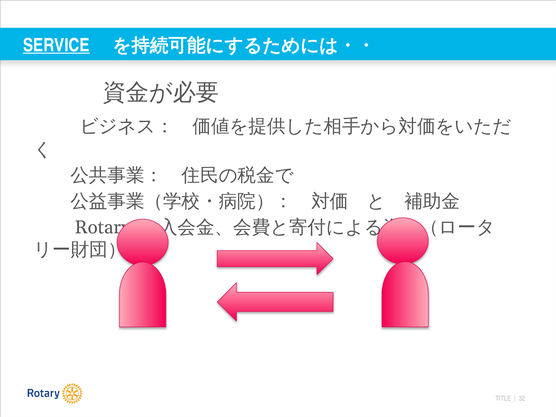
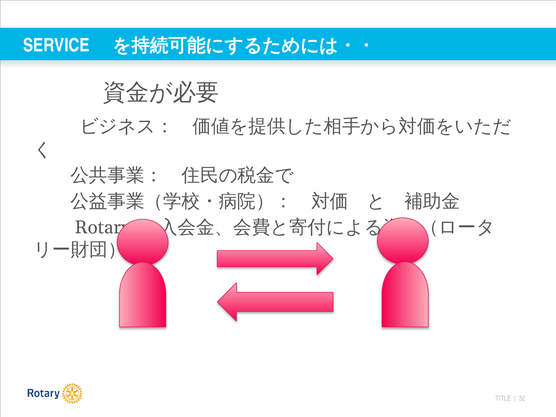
SERVICE underline: present -> none (56, 45)
